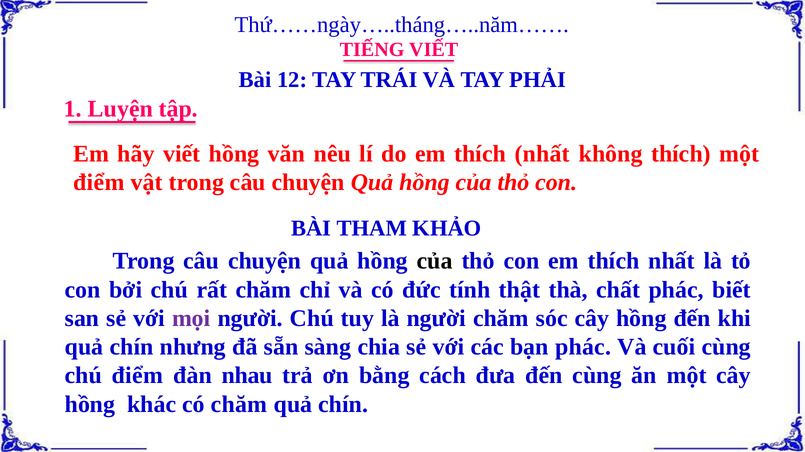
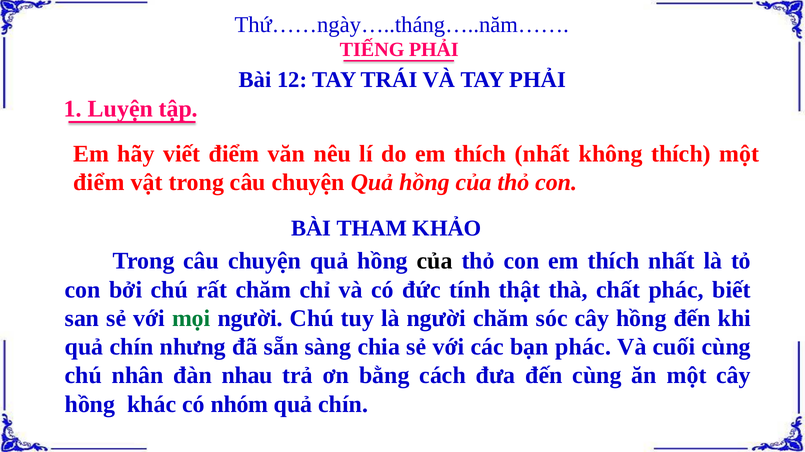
TIẾNG VIẾT: VIẾT -> PHẢI (434, 49)
viết hồng: hồng -> điểm (234, 154)
mọi colour: purple -> green (191, 319)
chú điểm: điểm -> nhân (138, 376)
có chăm: chăm -> nhóm (239, 404)
